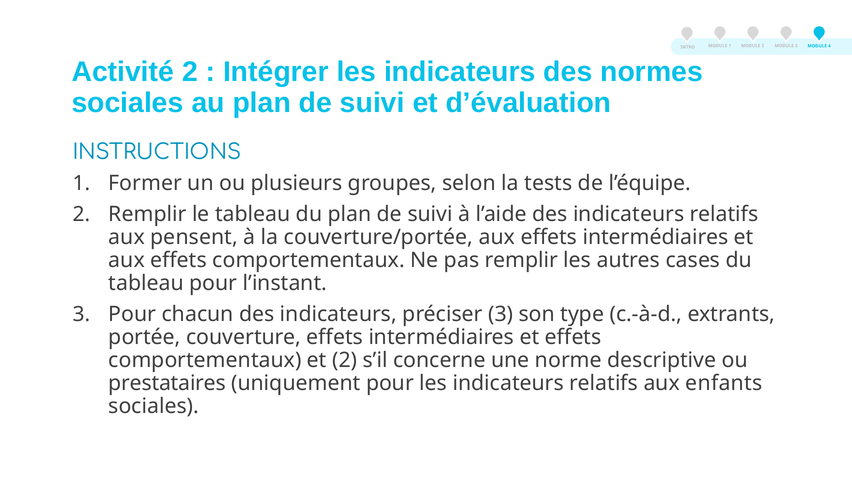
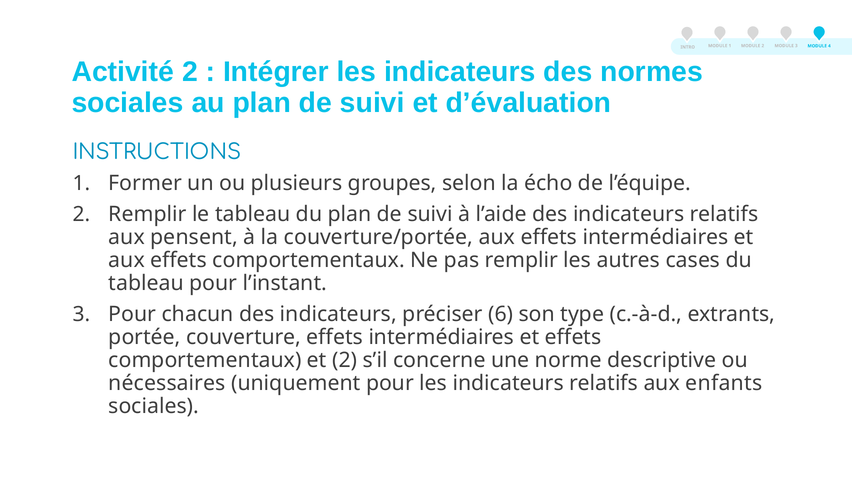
tests: tests -> écho (548, 183)
préciser 3: 3 -> 6 (501, 314)
prestataires: prestataires -> nécessaires (167, 383)
